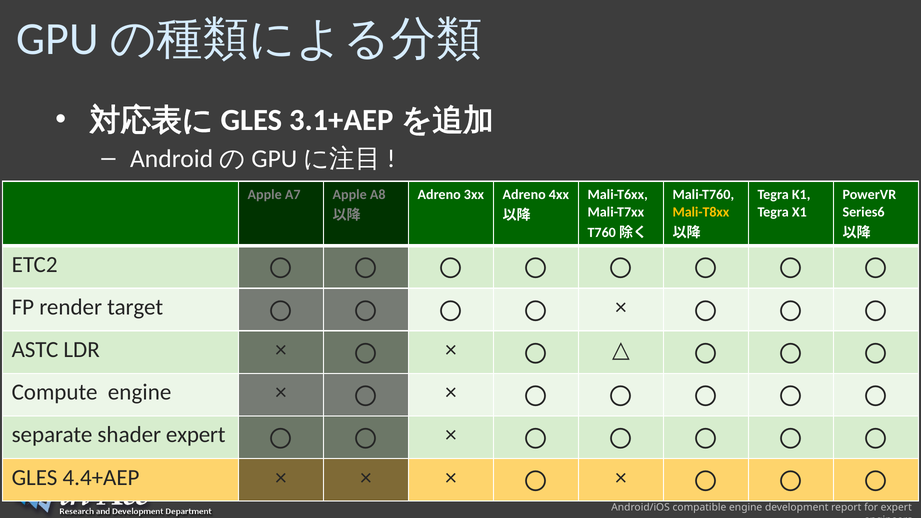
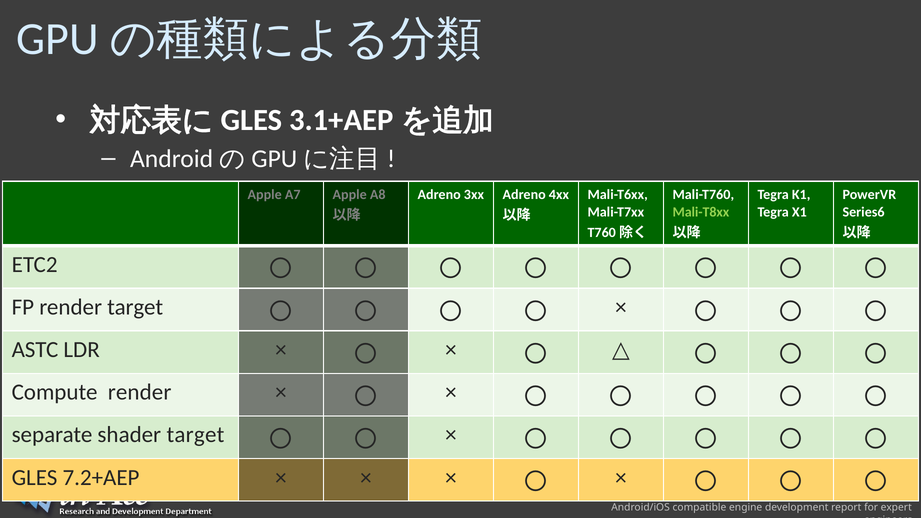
Mali-T8xx colour: yellow -> light green (701, 212)
Compute engine: engine -> render (140, 392)
shader expert: expert -> target (195, 435)
4.4+AEP: 4.4+AEP -> 7.2+AEP (101, 477)
